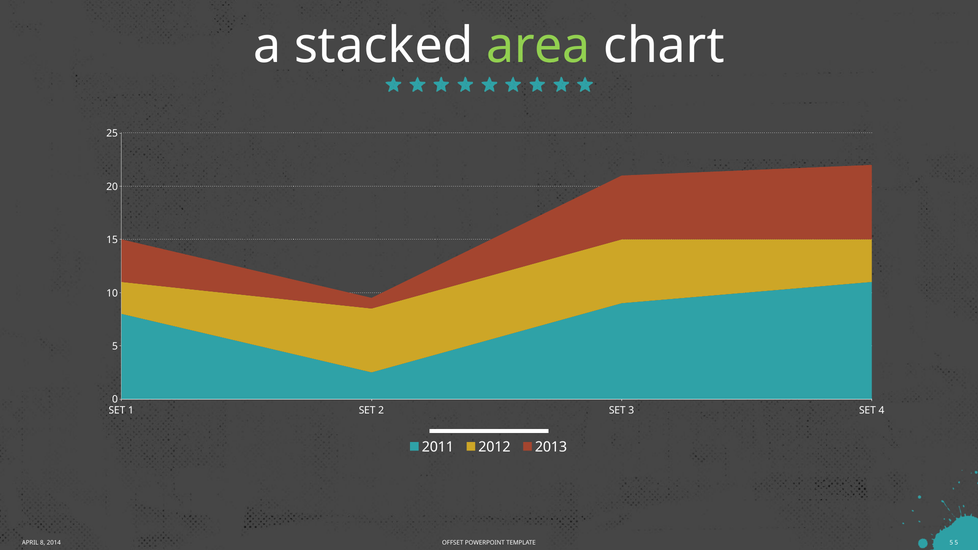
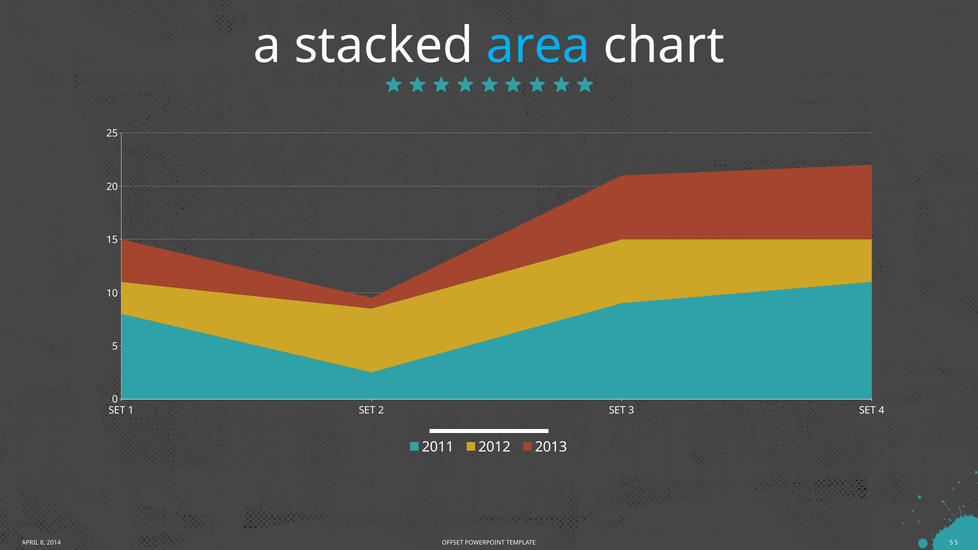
area colour: light green -> light blue (538, 46)
